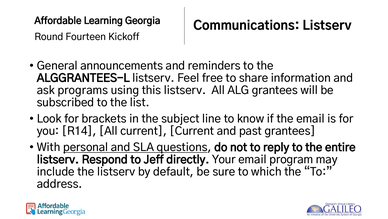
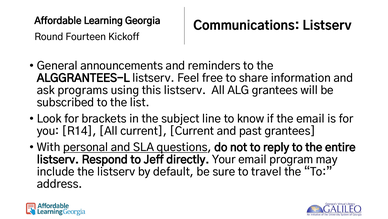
which: which -> travel (266, 171)
